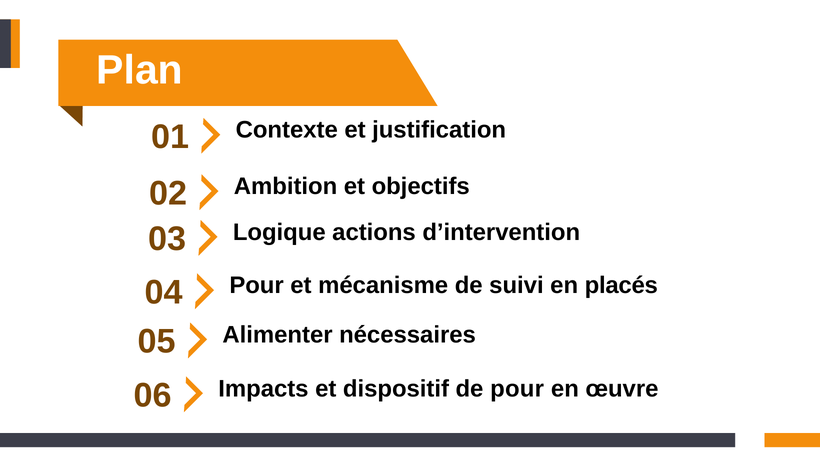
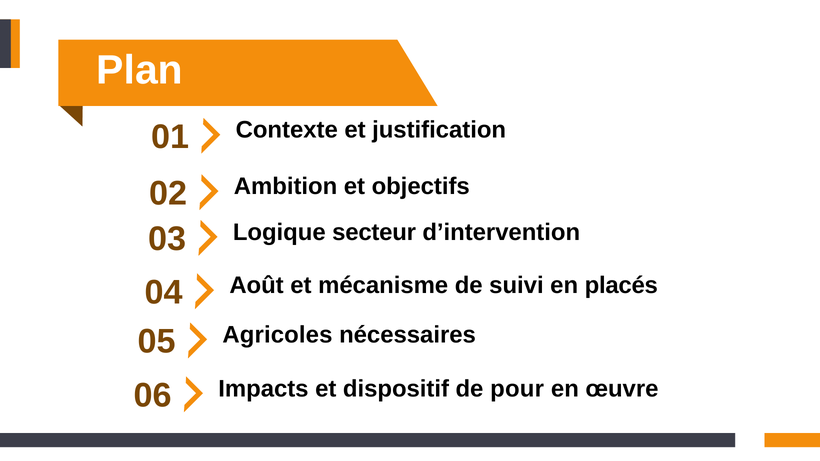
actions: actions -> secteur (374, 232)
Pour: Pour -> Août (257, 286)
Alimenter: Alimenter -> Agricoles (277, 335)
